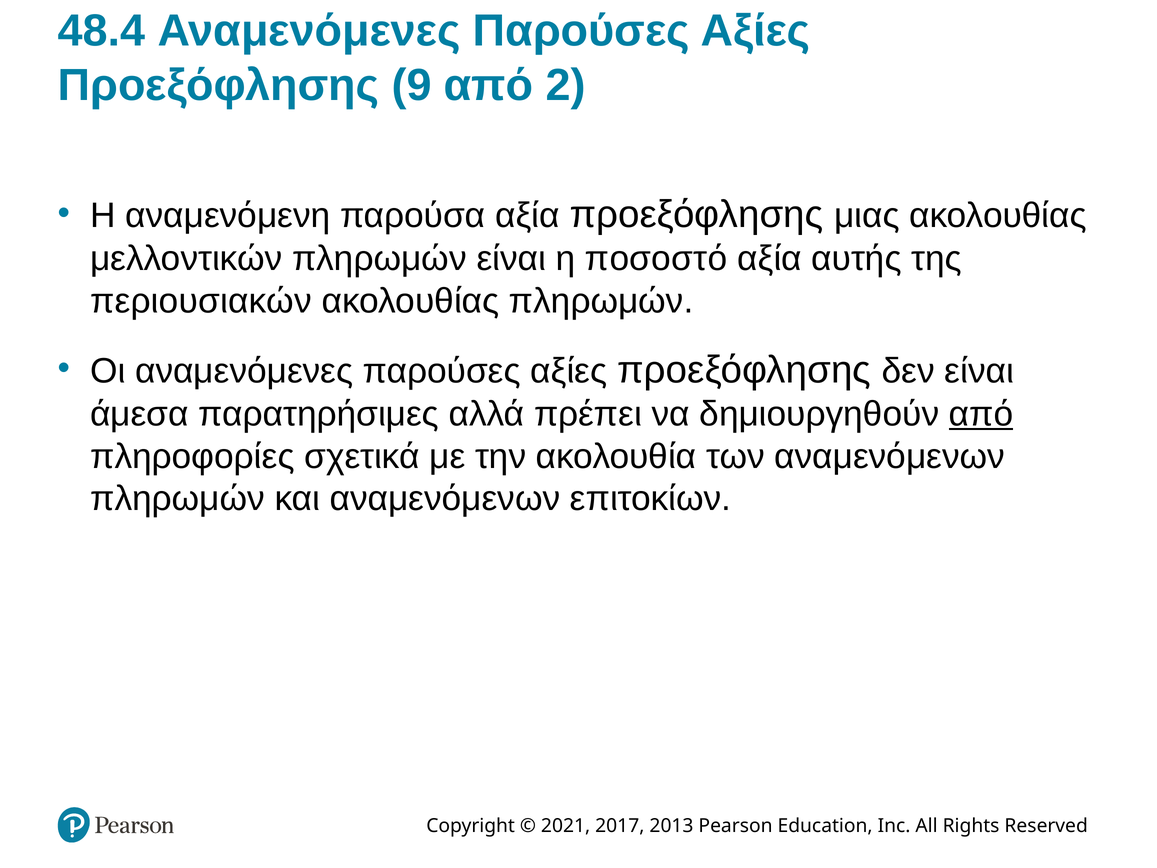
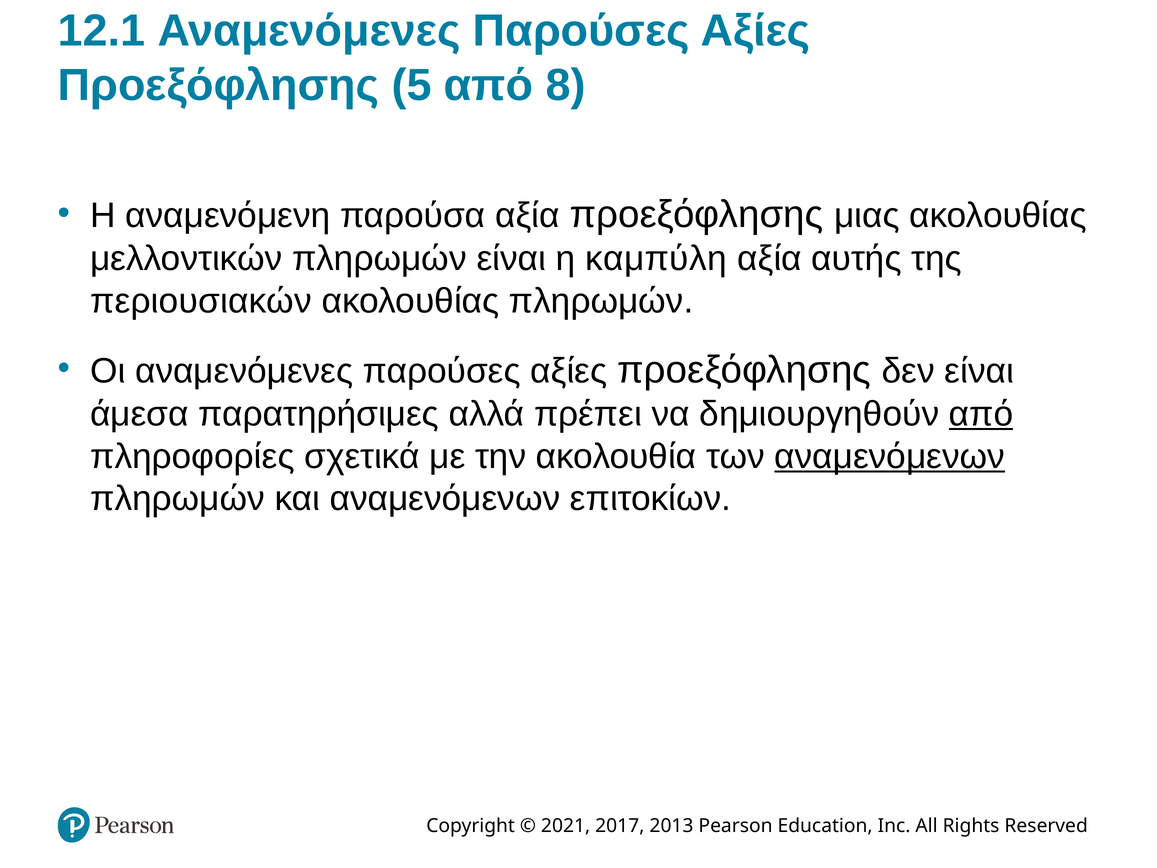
48.4: 48.4 -> 12.1 (102, 31)
9: 9 -> 5 (412, 85)
2: 2 -> 8 (566, 85)
ποσοστό: ποσοστό -> καμπύλη (656, 259)
αναμενόμενων underline: none -> present (890, 456)
